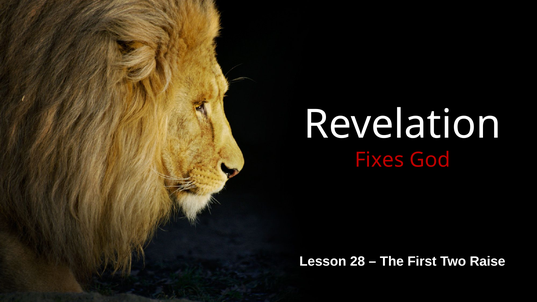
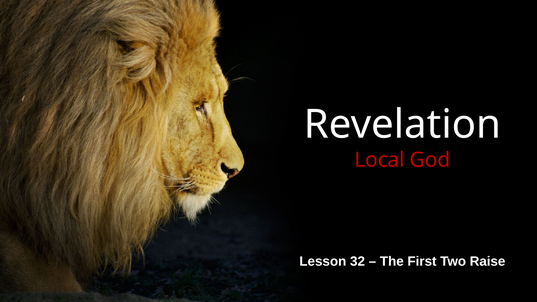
Fixes: Fixes -> Local (380, 160)
28: 28 -> 32 (357, 261)
